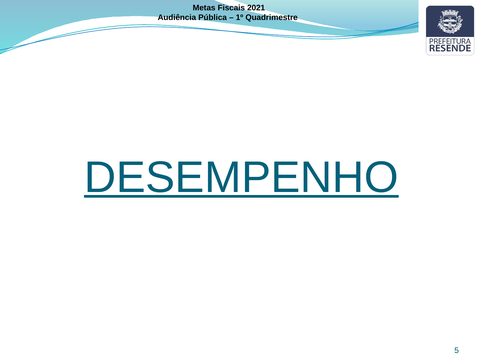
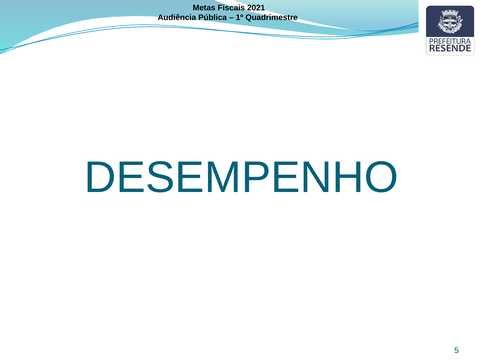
DESEMPENHO underline: present -> none (241, 178)
